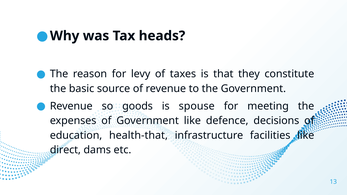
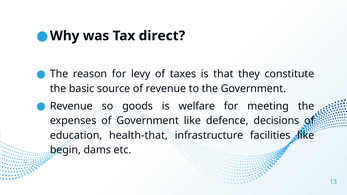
heads: heads -> direct (162, 36)
spouse: spouse -> welfare (197, 106)
direct: direct -> begin (65, 150)
